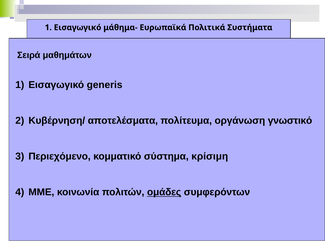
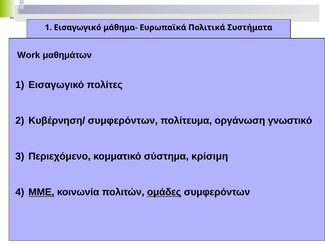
Σειρά: Σειρά -> Work (29, 55)
generis: generis -> πολίτες (105, 85)
Κυβέρνηση/ αποτελέσματα: αποτελέσματα -> συμφερόντων (123, 121)
ΜΜΕ underline: none -> present (41, 192)
